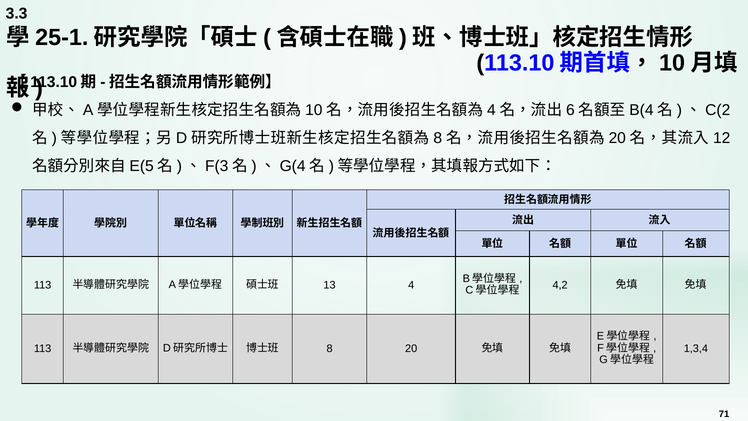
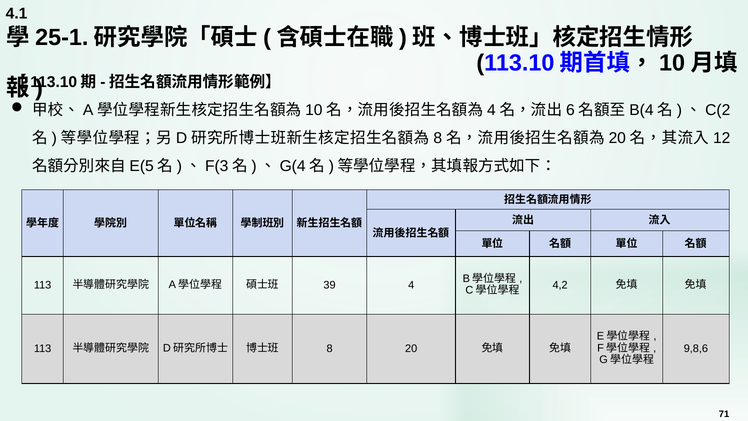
3.3: 3.3 -> 4.1 (17, 14)
13: 13 -> 39 (330, 285)
1,3,4: 1,3,4 -> 9,8,6 (696, 349)
